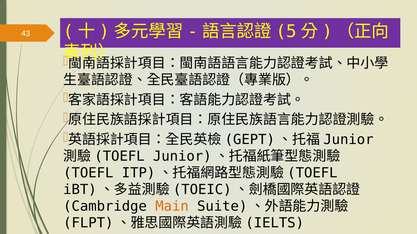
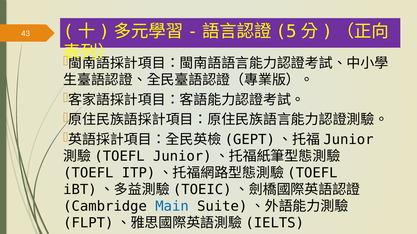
Main colour: orange -> blue (172, 207)
